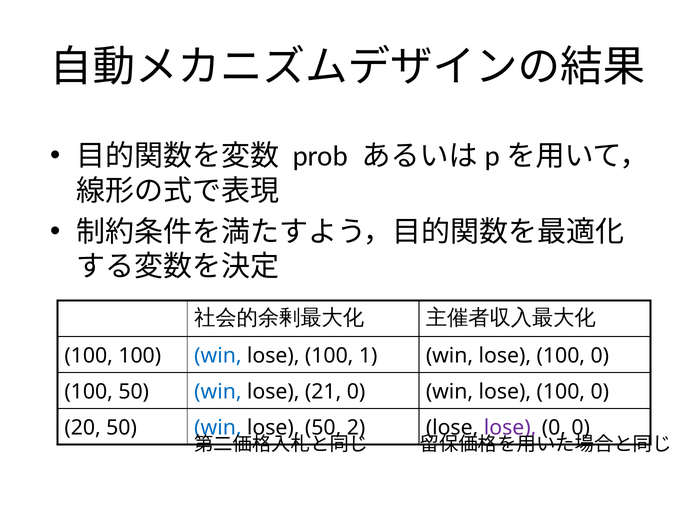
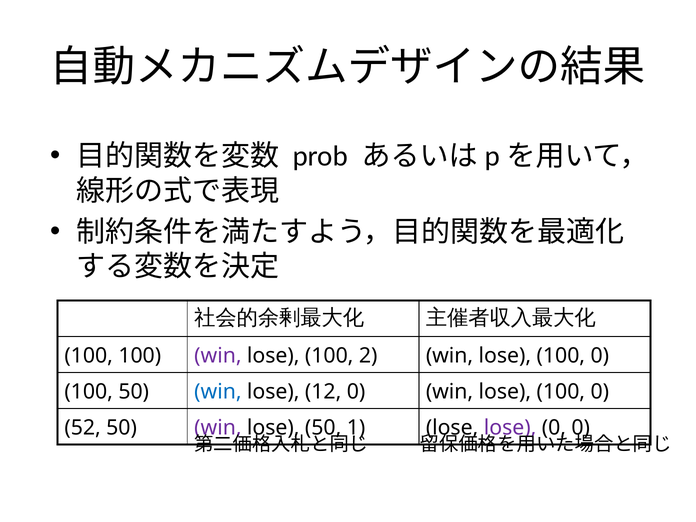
win colour: blue -> purple (218, 356)
1: 1 -> 2 (368, 356)
21: 21 -> 12 (323, 392)
20: 20 -> 52 (83, 428)
win colour: blue -> purple (218, 428)
2: 2 -> 1 (356, 428)
